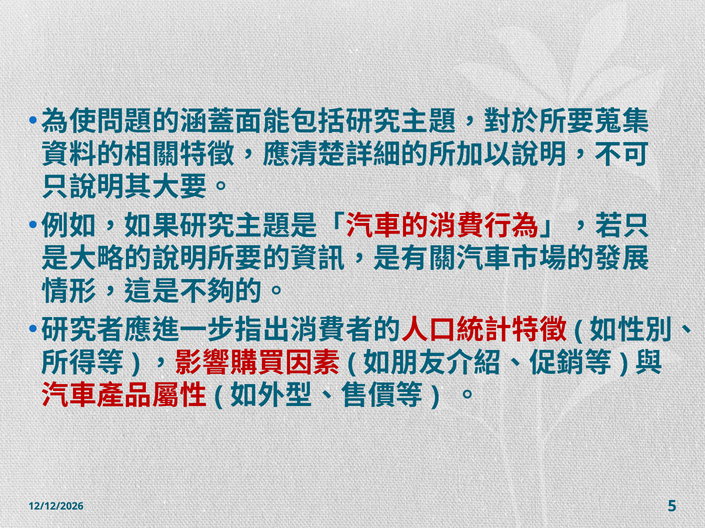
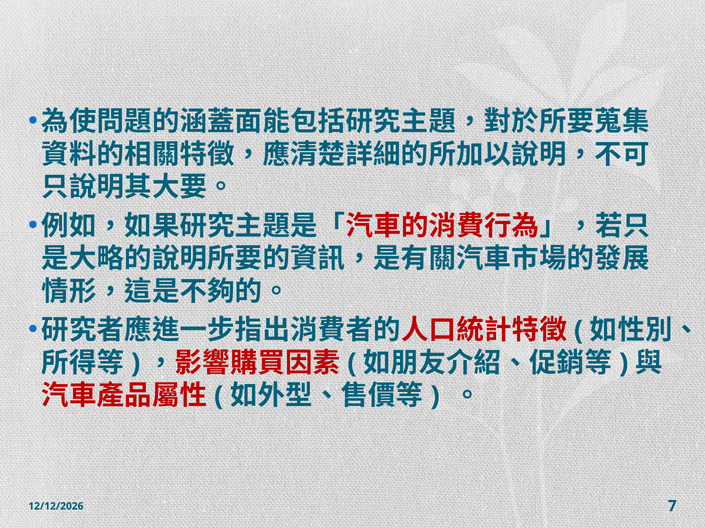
5: 5 -> 7 (672, 507)
